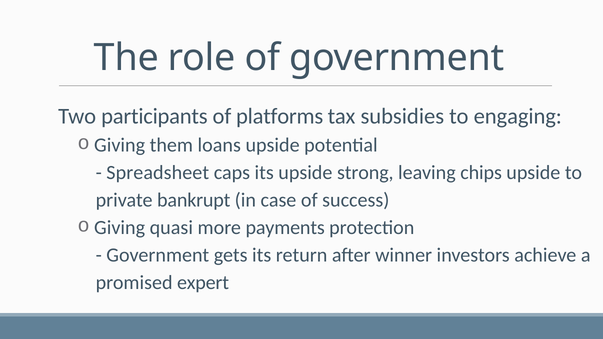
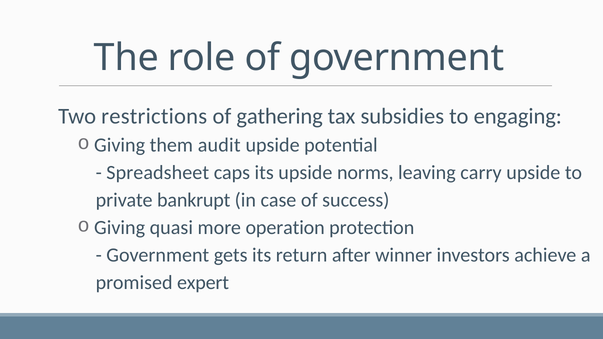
participants: participants -> restrictions (154, 116)
platforms: platforms -> gathering (280, 116)
loans: loans -> audit (219, 145)
strong: strong -> norms (365, 173)
chips: chips -> carry (481, 173)
payments: payments -> operation (285, 228)
